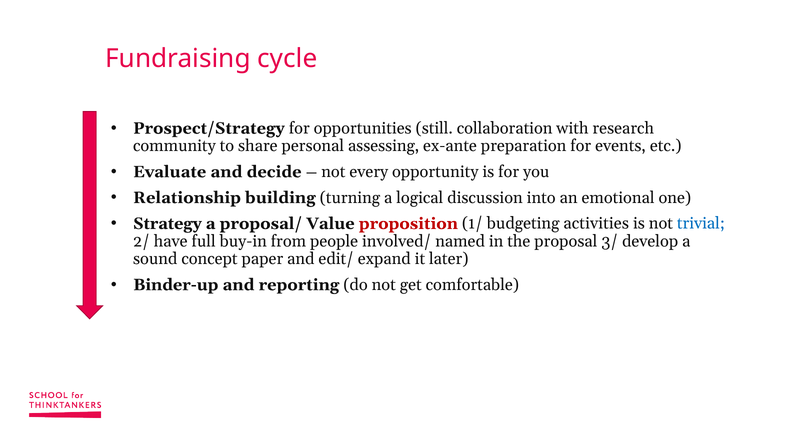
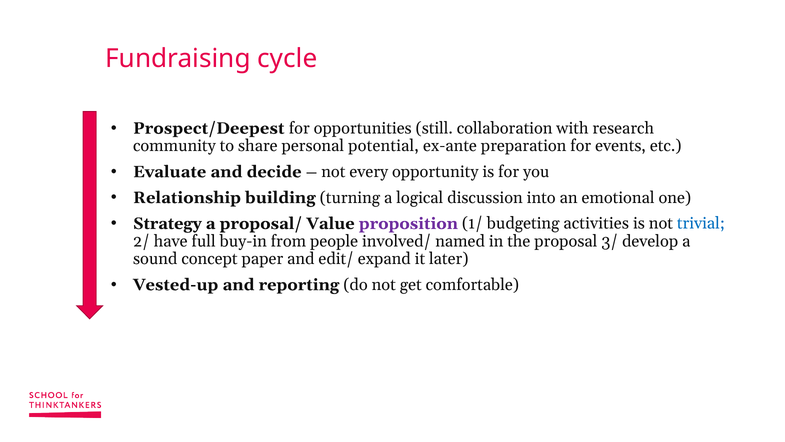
Prospect/Strategy: Prospect/Strategy -> Prospect/Deepest (209, 128)
assessing: assessing -> potential (384, 146)
proposition colour: red -> purple (408, 223)
Binder-up: Binder-up -> Vested-up (176, 285)
